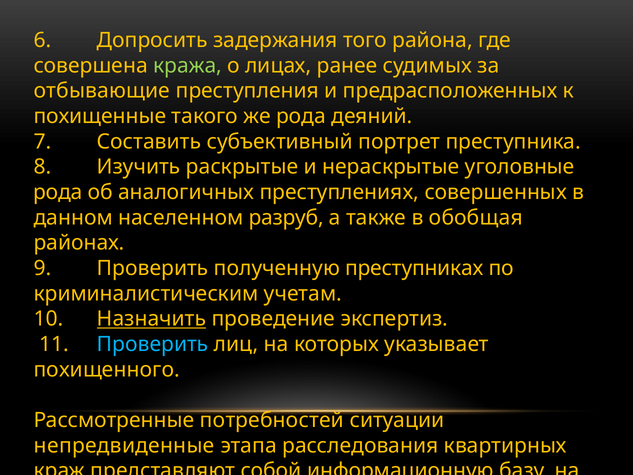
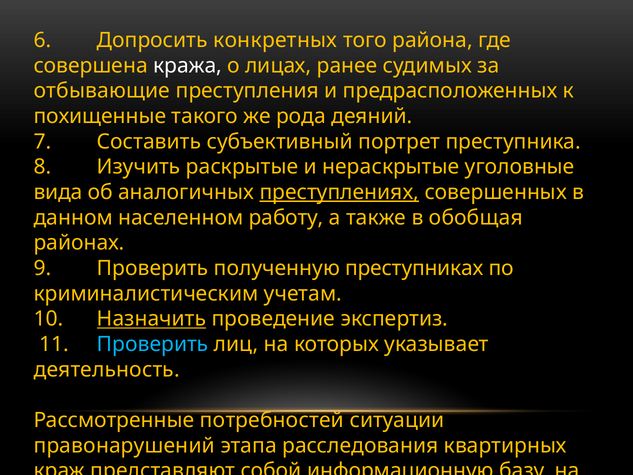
задержания: задержания -> конкретных (275, 40)
кража colour: light green -> white (188, 66)
рода: рода -> вида (58, 192)
преступлениях underline: none -> present (339, 192)
разруб: разруб -> работу (286, 218)
похищенного: похищенного -> деятельность (107, 369)
непредвиденные: непредвиденные -> правонарушений (124, 445)
